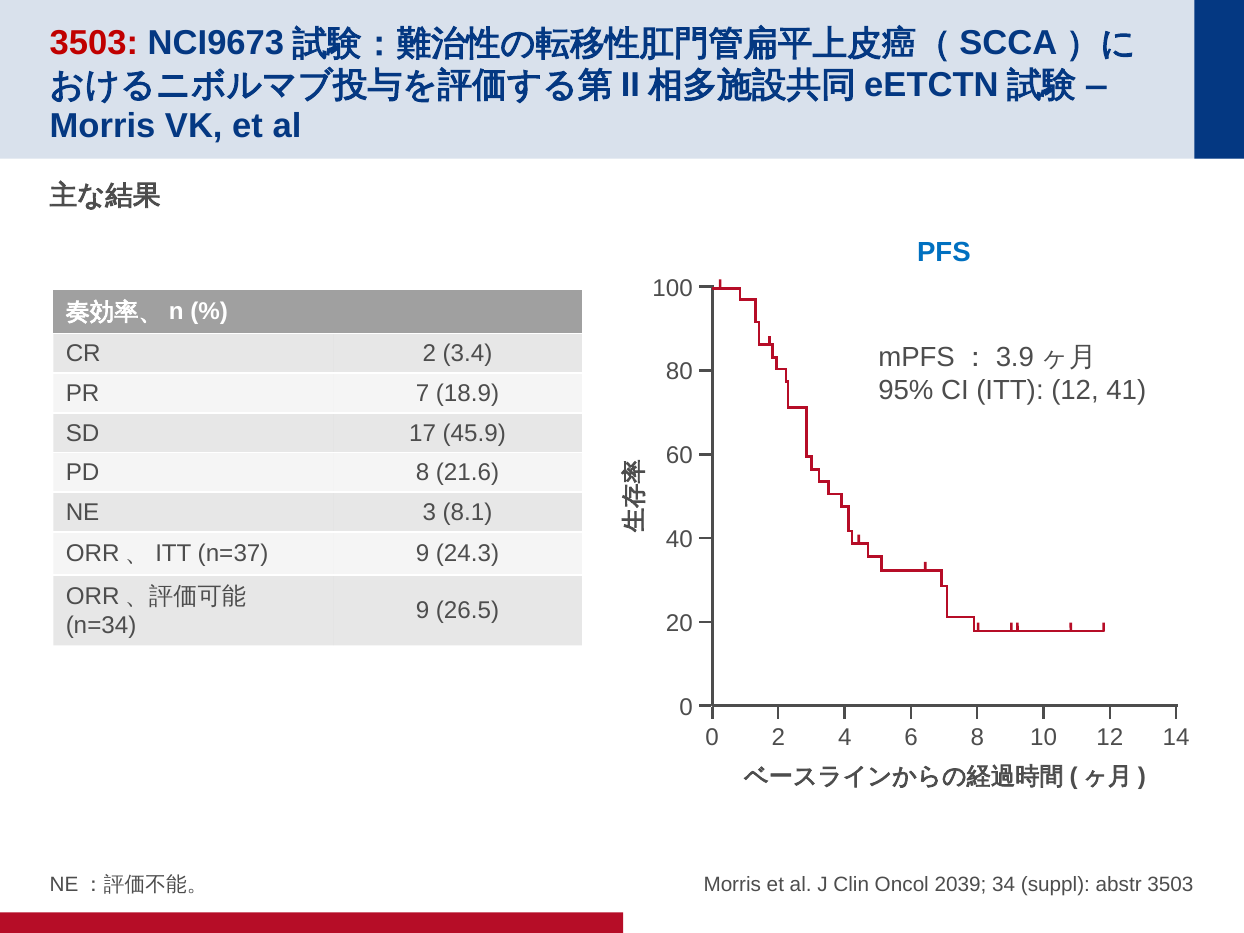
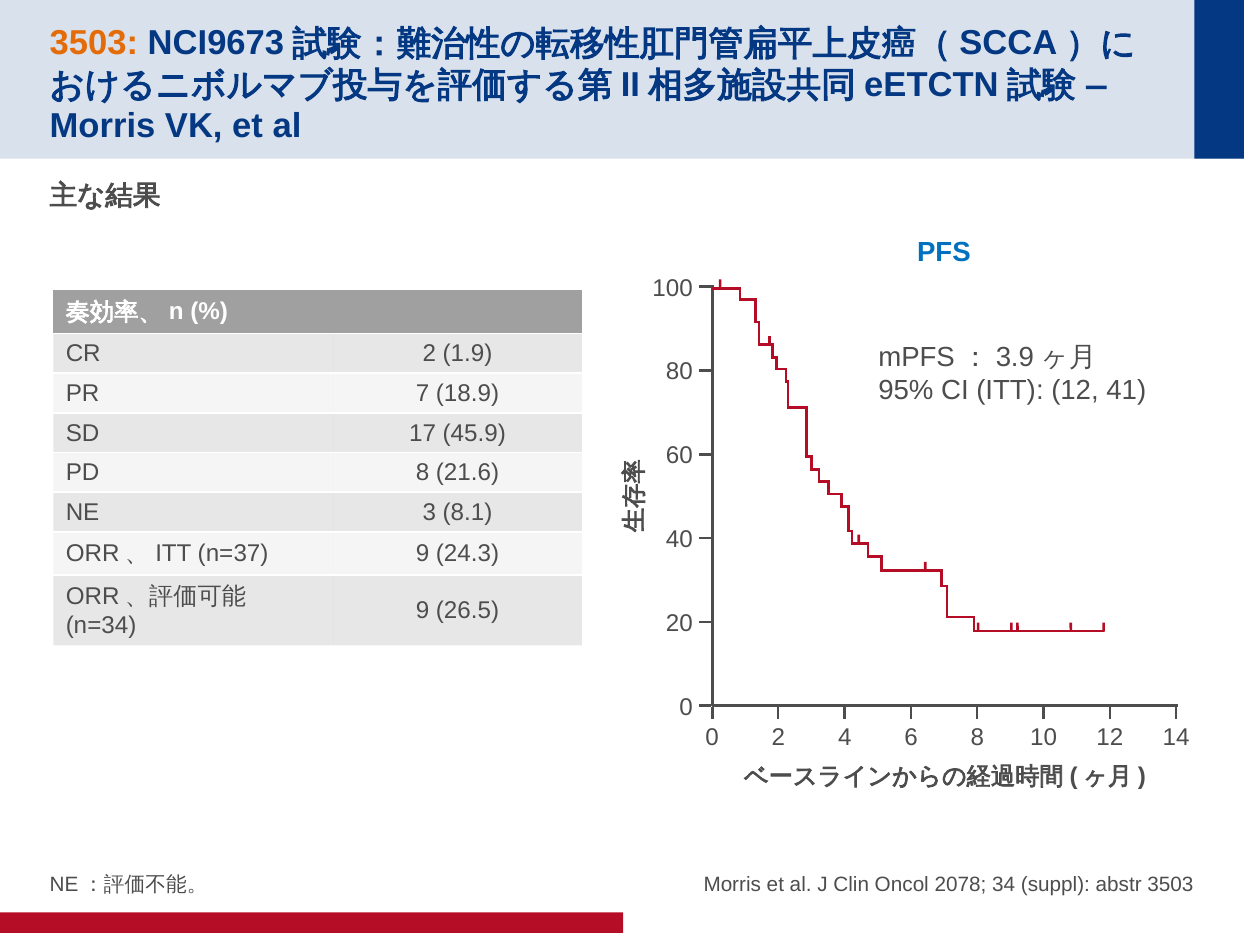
3503 colour: red -> orange (94, 43)
3.4: 3.4 -> 1.9 (468, 354)
2039: 2039 -> 2078 (960, 885)
